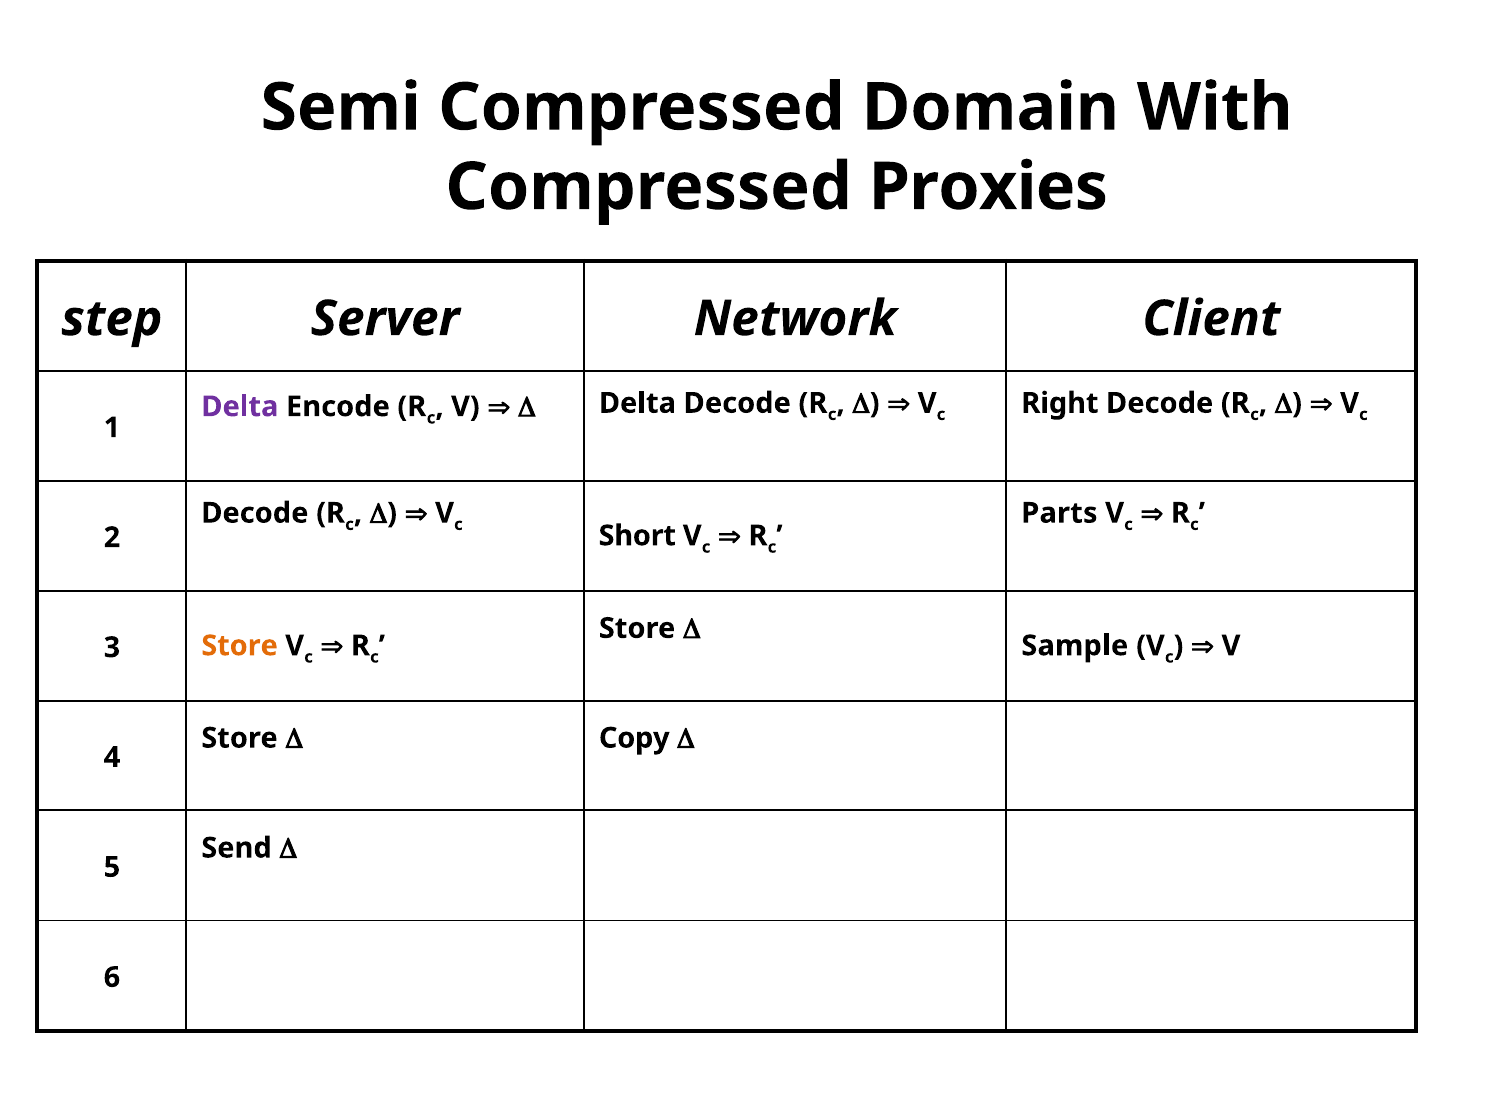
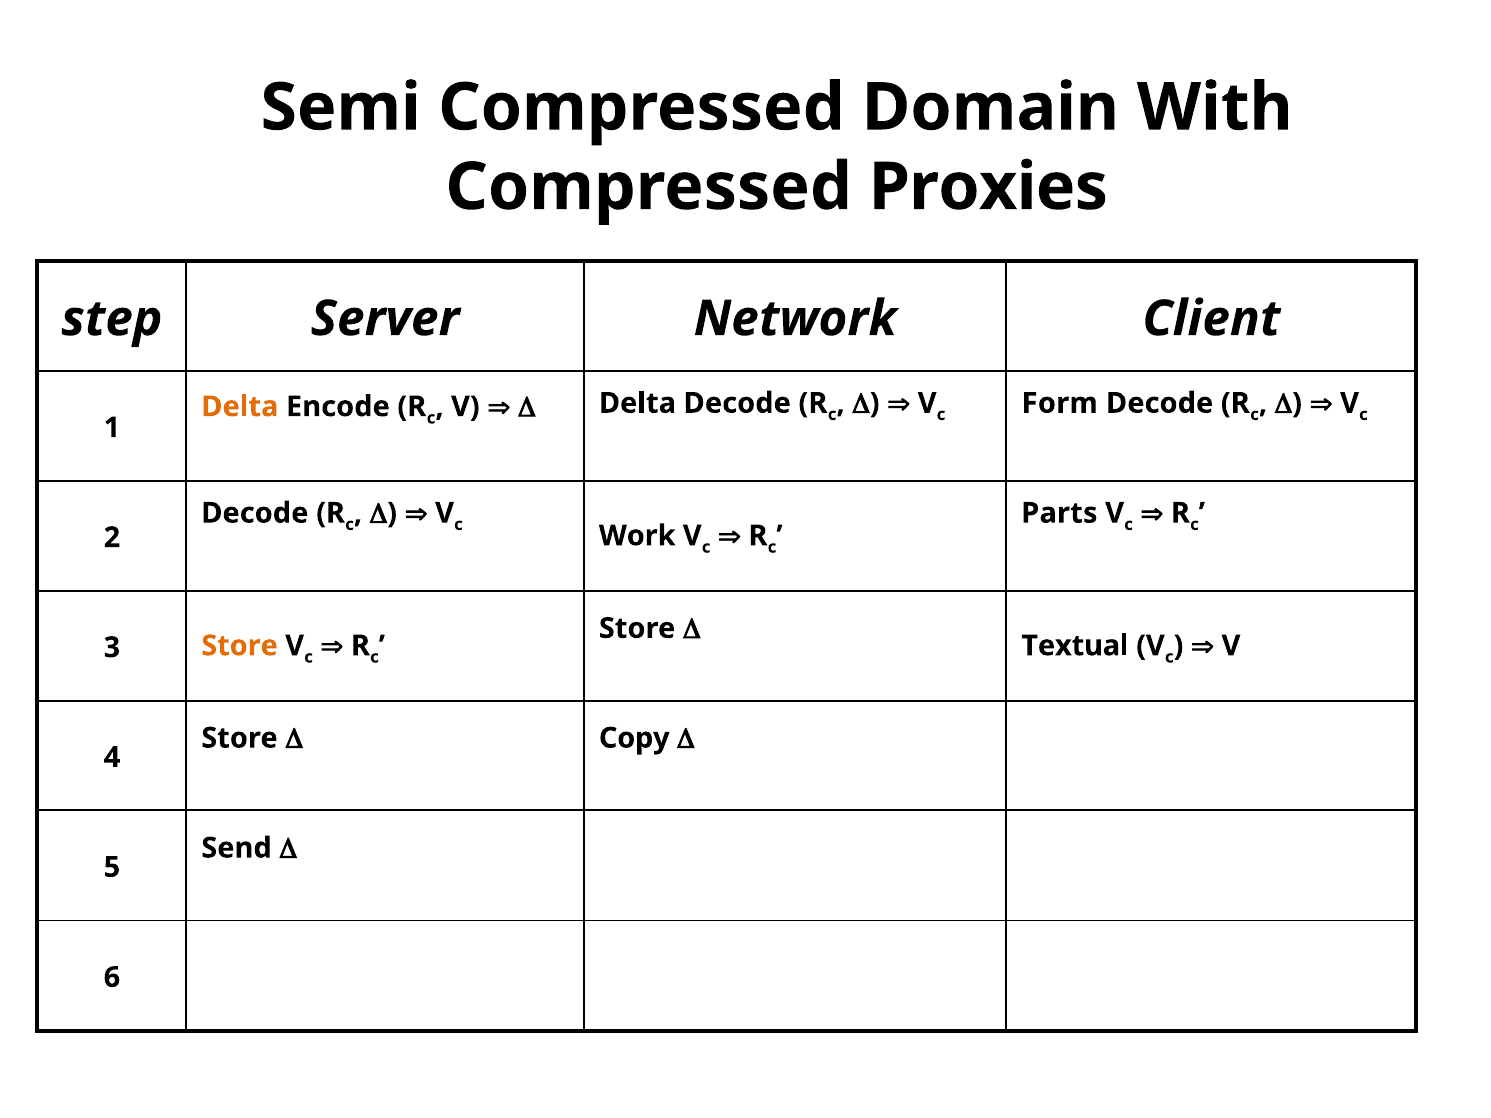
Delta colour: purple -> orange (240, 407)
Right: Right -> Form (1060, 403)
Short: Short -> Work (637, 536)
Sample: Sample -> Textual (1075, 646)
